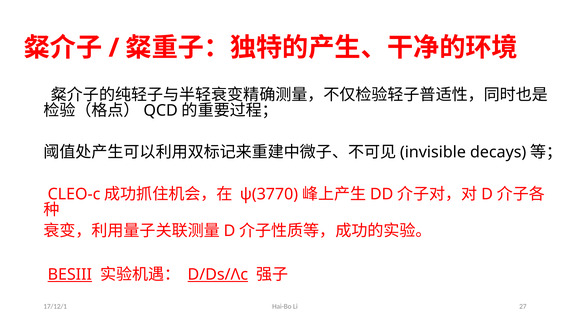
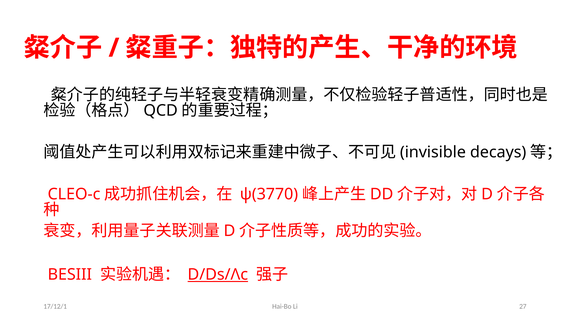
BESIII underline: present -> none (70, 274)
